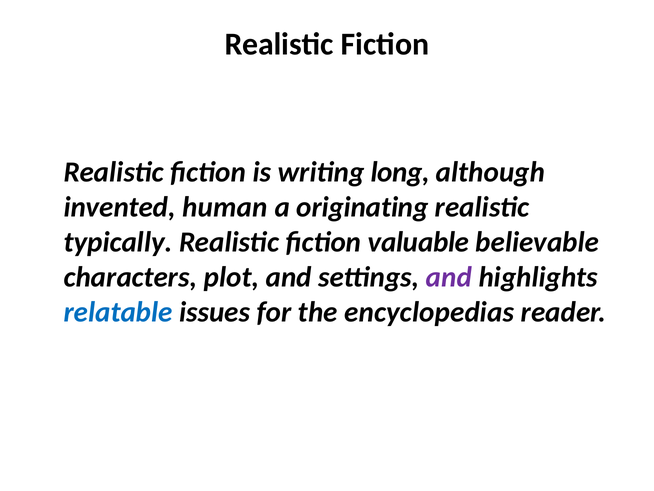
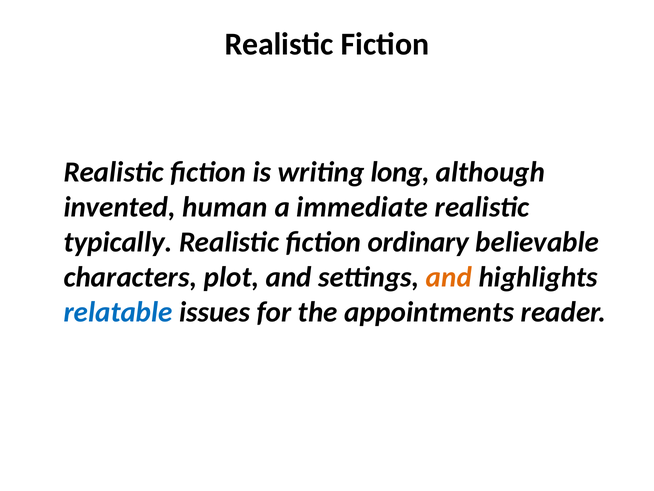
originating: originating -> immediate (362, 207)
valuable: valuable -> ordinary (418, 242)
and colour: purple -> orange (449, 277)
encyclopedias: encyclopedias -> appointments (429, 312)
